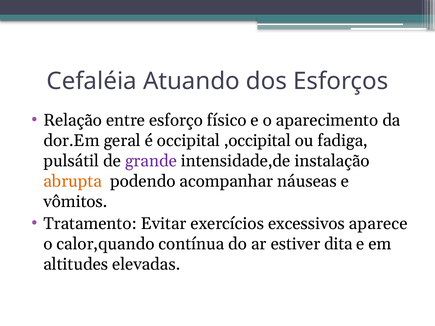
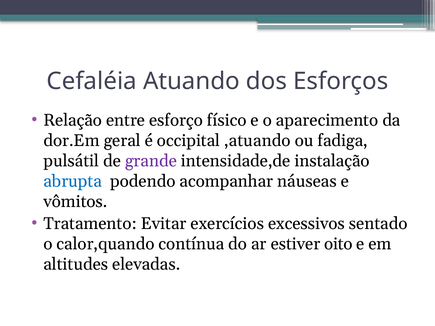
,occipital: ,occipital -> ,atuando (257, 141)
abrupta colour: orange -> blue (73, 181)
aparece: aparece -> sentado (378, 224)
dita: dita -> oito (338, 244)
